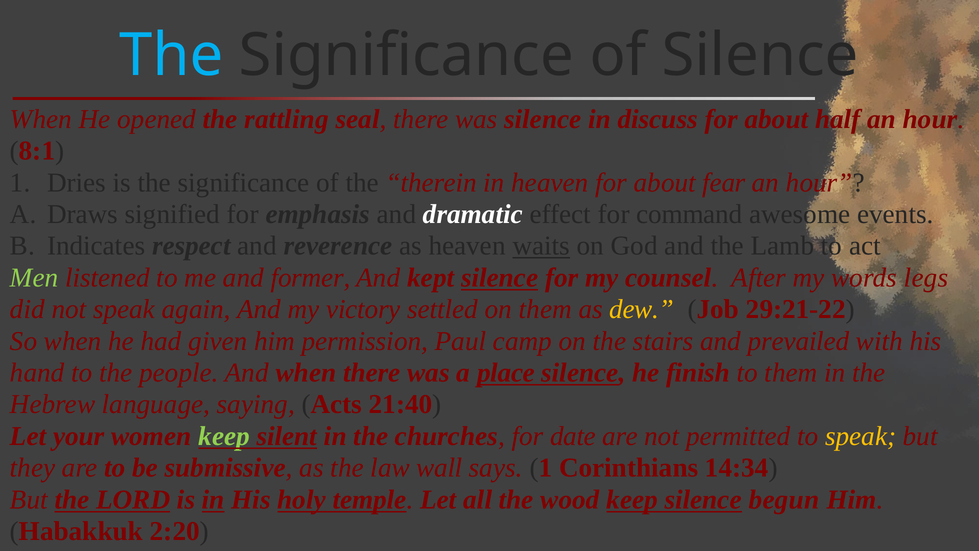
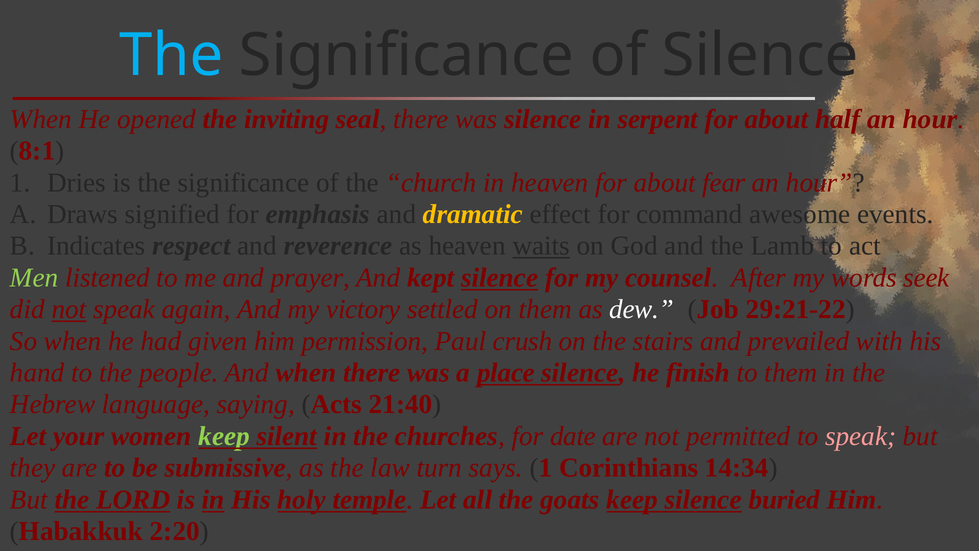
rattling: rattling -> inviting (287, 119)
discuss: discuss -> serpent (658, 119)
therein: therein -> church (431, 183)
dramatic colour: white -> yellow (473, 214)
former: former -> prayer (310, 278)
legs: legs -> seek (926, 278)
not underline: none -> present (69, 309)
dew colour: yellow -> white (642, 309)
camp: camp -> crush (523, 341)
speak colour: yellow -> pink (861, 436)
wall: wall -> turn (439, 468)
wood: wood -> goats (570, 499)
begun: begun -> buried (784, 499)
